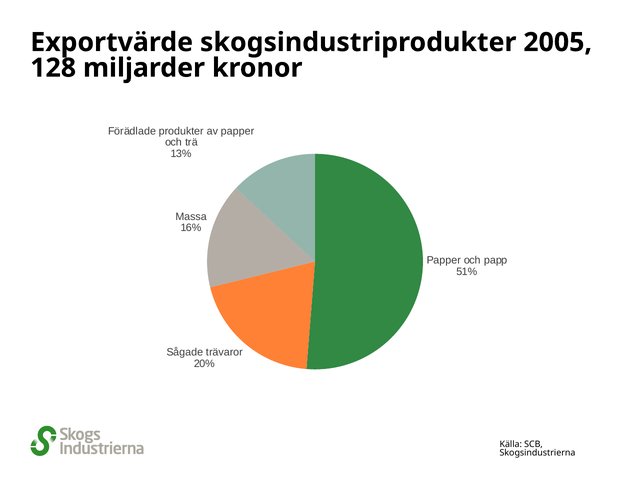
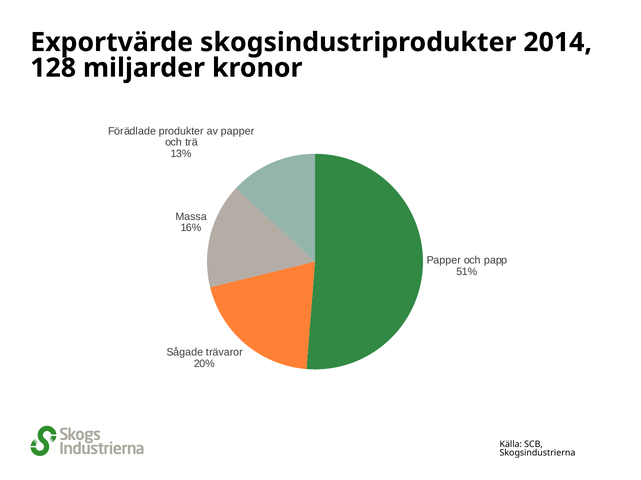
2005: 2005 -> 2014 (558, 42)
